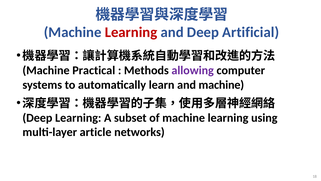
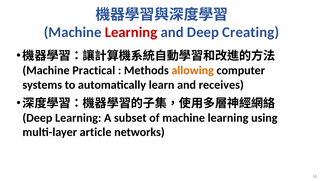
Artificial: Artificial -> Creating (251, 32)
allowing colour: purple -> orange (193, 70)
and machine: machine -> receives (221, 85)
